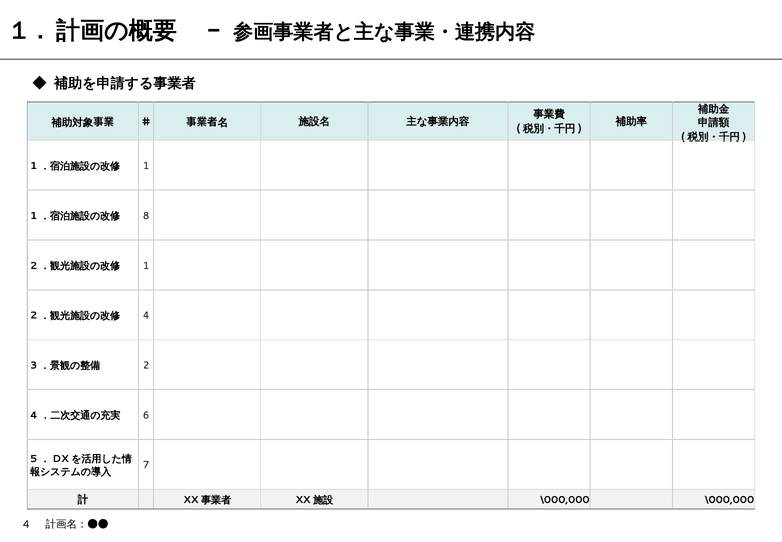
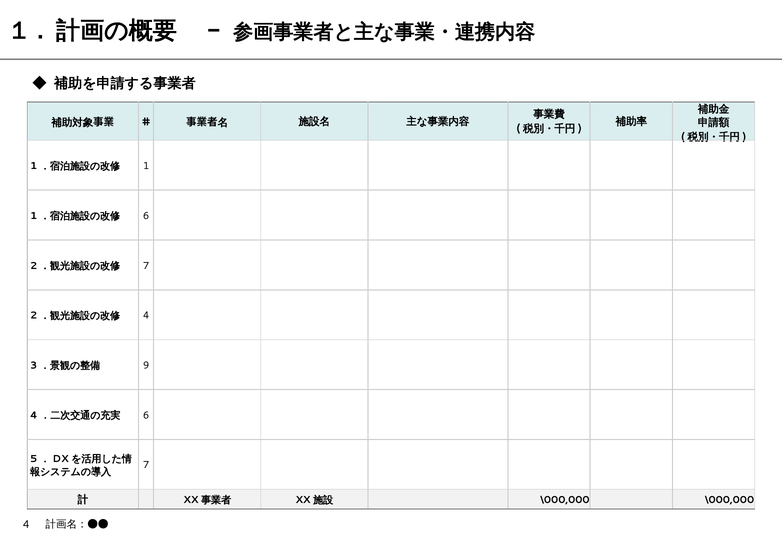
8: 8 -> 6 (146, 216)
1: 1 -> 7 (146, 265)
2: 2 -> 9 (146, 365)
